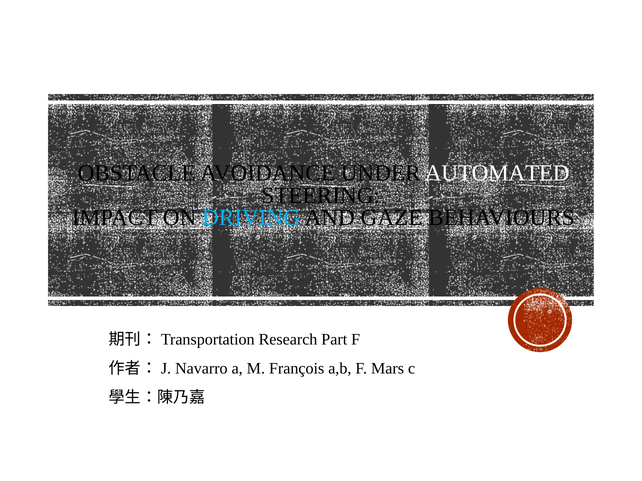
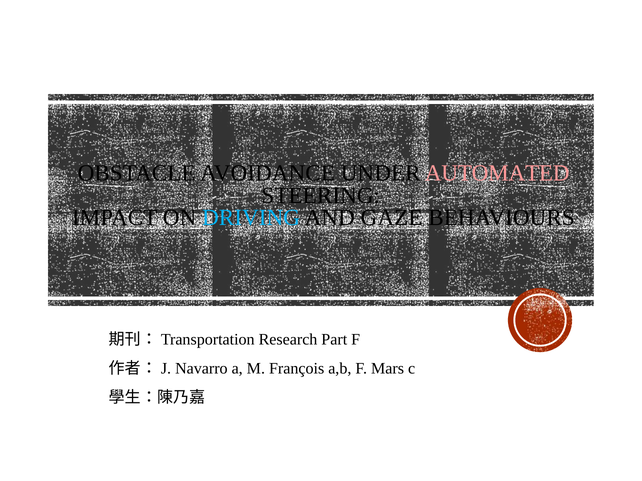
AUTOMATED colour: white -> pink (497, 173)
